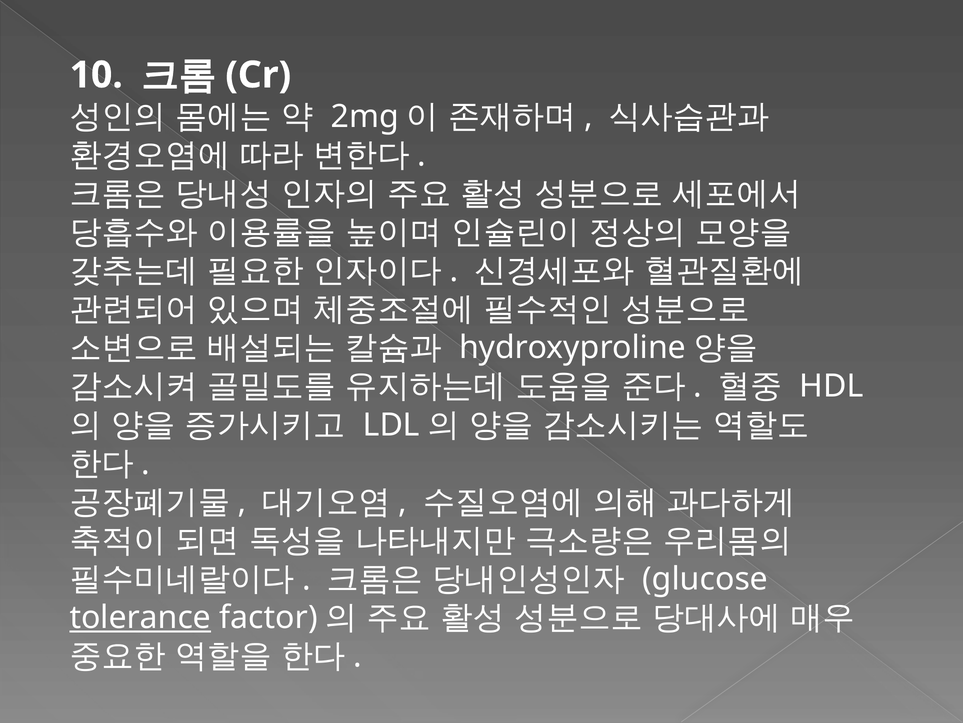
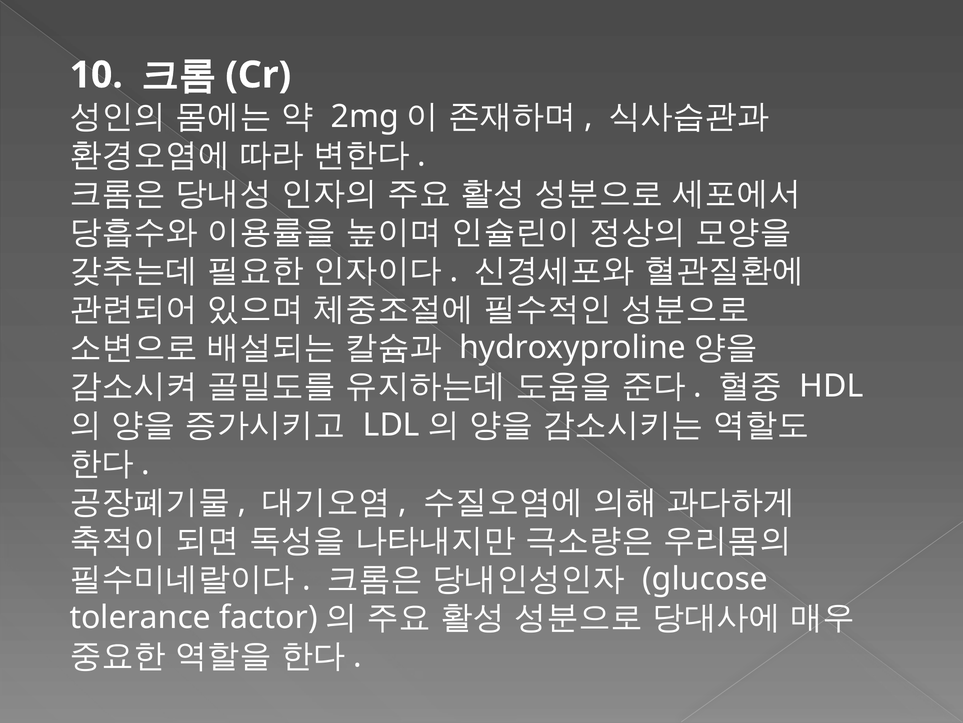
tolerance underline: present -> none (140, 617)
